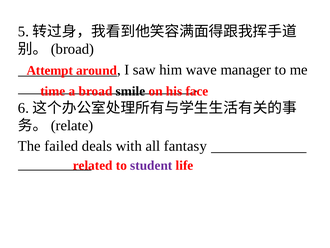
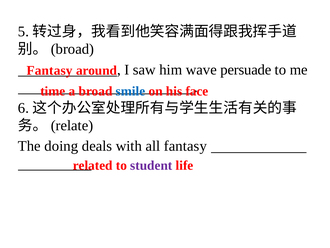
manager: manager -> persuade (246, 70)
Attempt: Attempt -> Fantasy (50, 70)
smile colour: black -> blue (130, 91)
failed: failed -> doing (61, 146)
